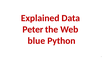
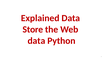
Peter: Peter -> Store (33, 29)
blue: blue -> data (36, 41)
